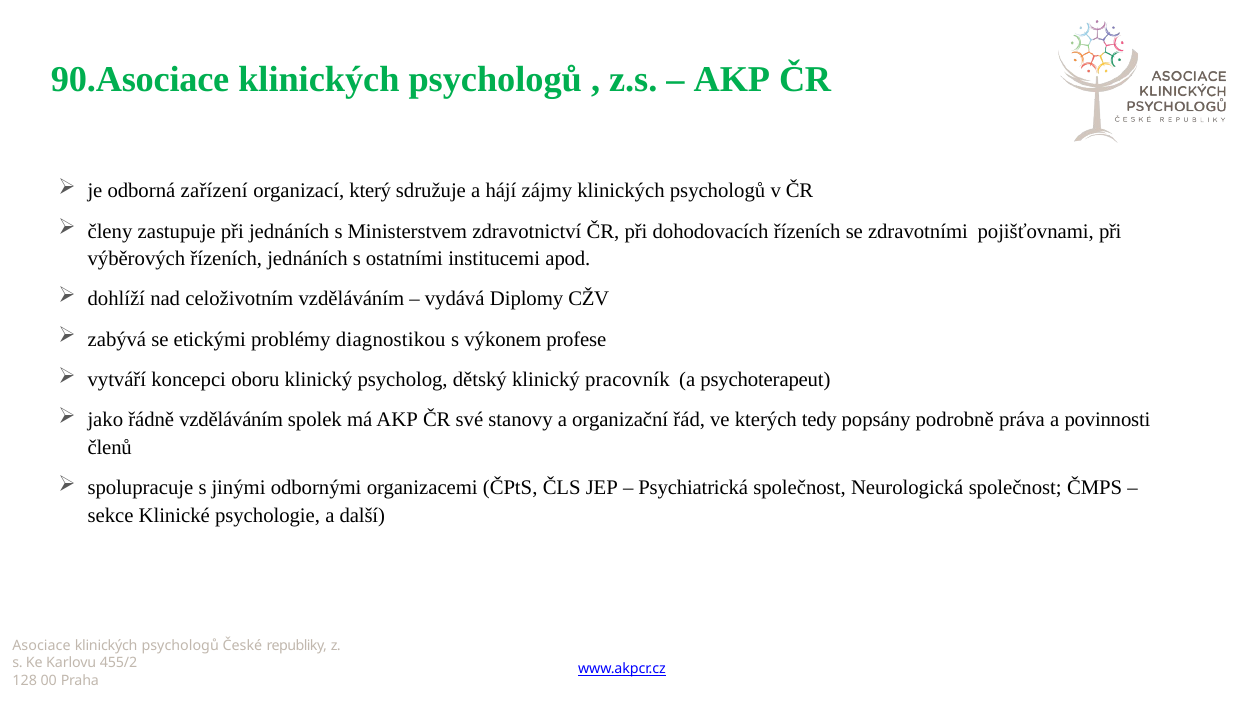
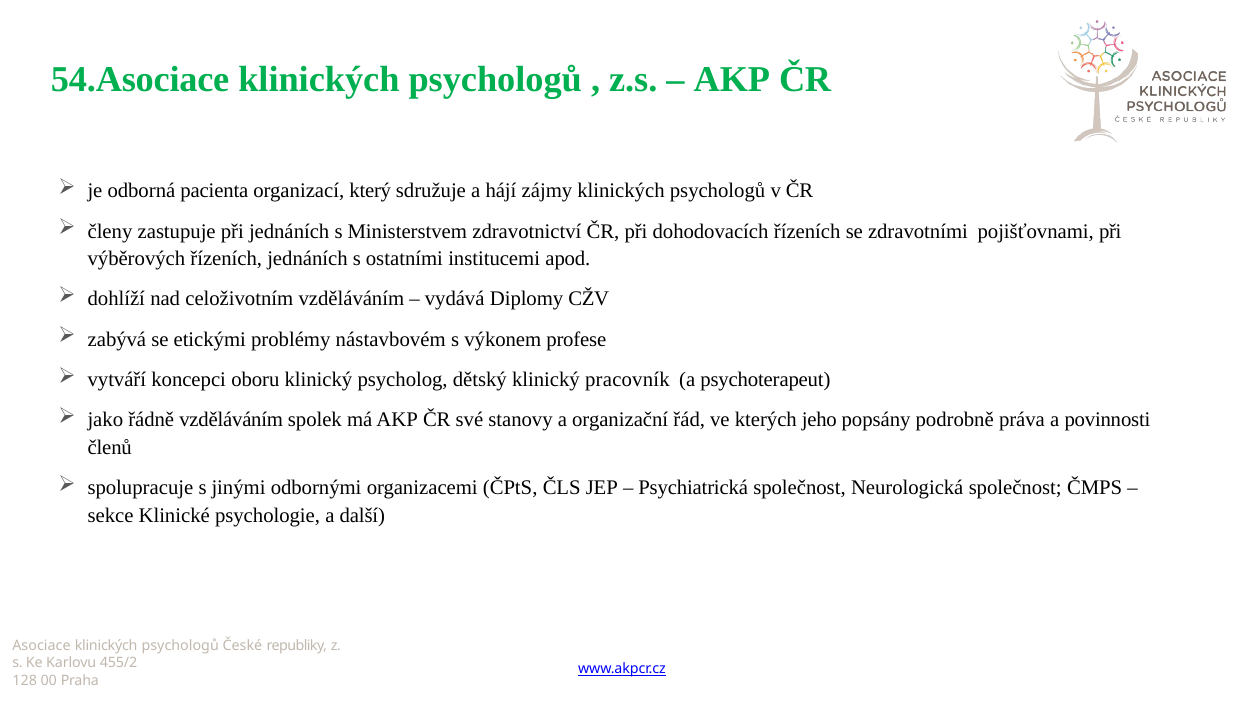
90.Asociace: 90.Asociace -> 54.Asociace (140, 79)
zařízení: zařízení -> pacienta (214, 191)
diagnostikou: diagnostikou -> nástavbovém (391, 339)
tedy: tedy -> jeho (819, 420)
